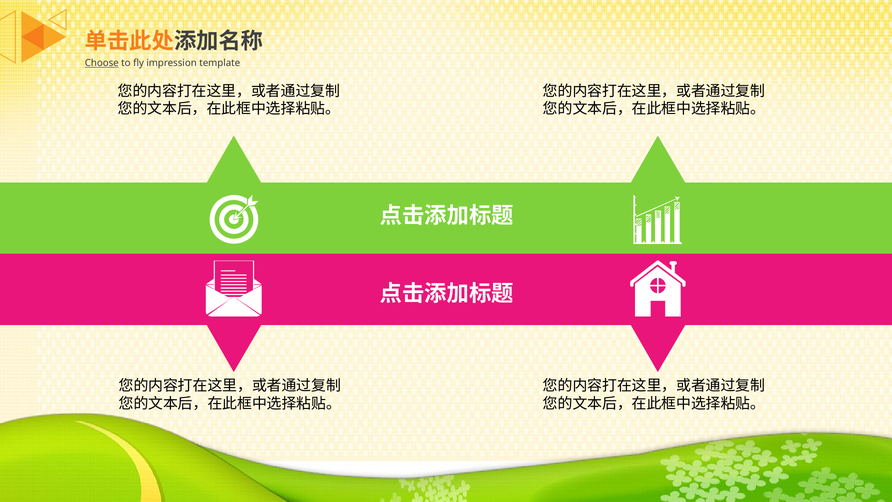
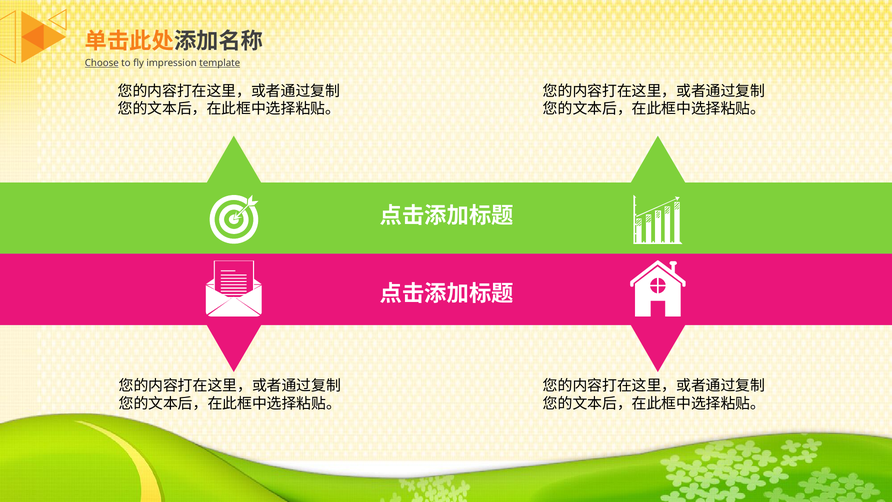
template underline: none -> present (220, 63)
